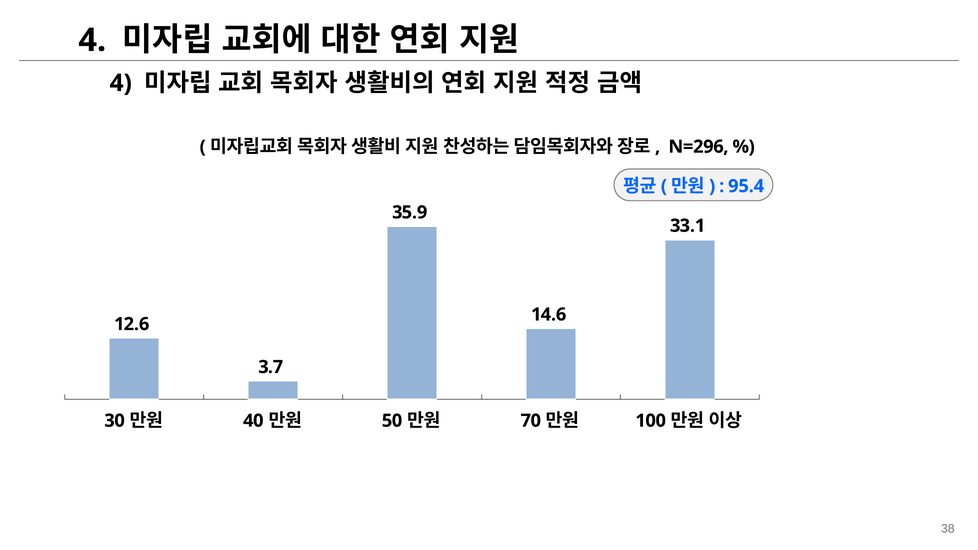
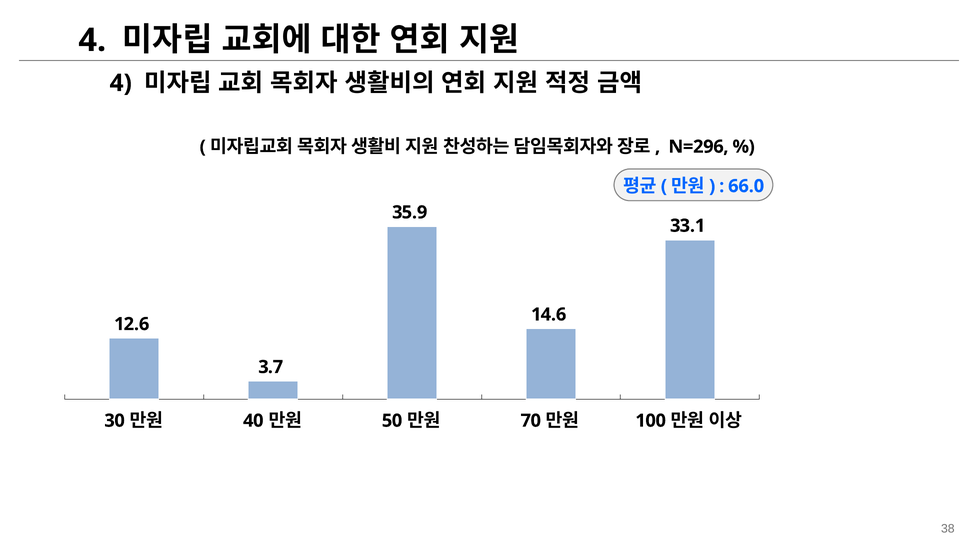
95.4: 95.4 -> 66.0 (746, 186)
